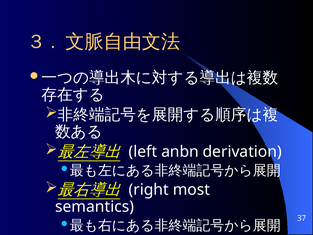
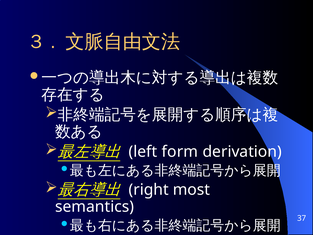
anbn: anbn -> form (180, 152)
